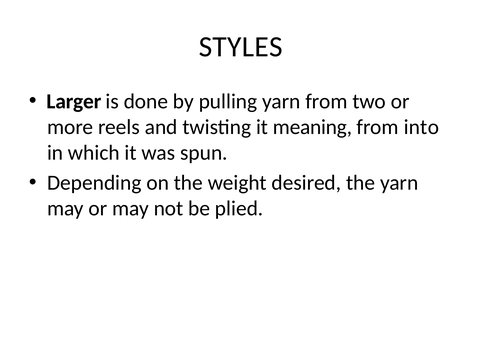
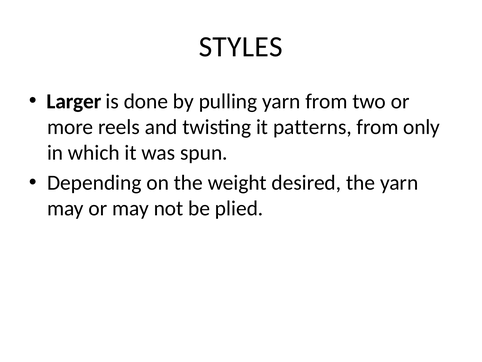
meaning: meaning -> patterns (312, 127)
into: into -> only (422, 127)
